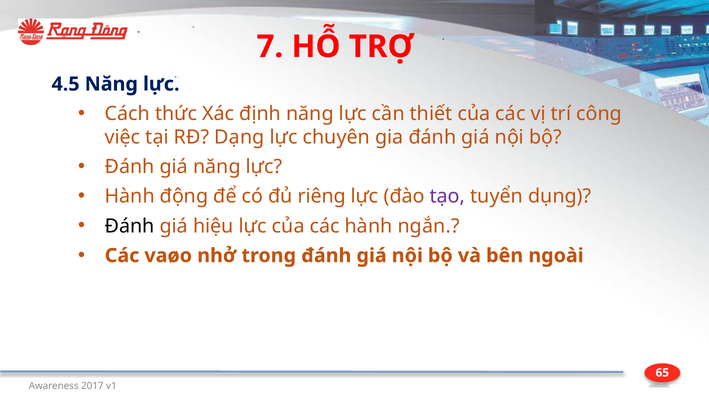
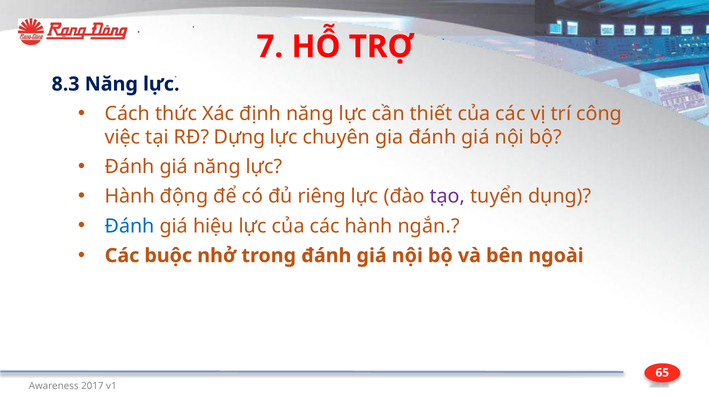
4.5: 4.5 -> 8.3 (66, 84)
Dạng: Dạng -> Dựng (240, 137)
Đánh colour: black -> blue (130, 226)
vaøo: vaøo -> buộc (168, 256)
